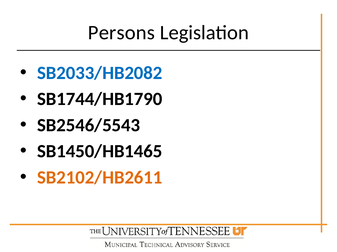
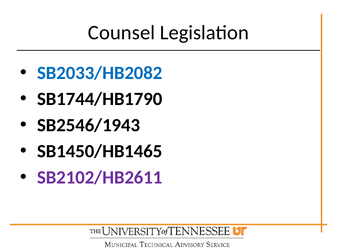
Persons: Persons -> Counsel (122, 33)
SB2546/5543: SB2546/5543 -> SB2546/1943 (89, 126)
SB2102/HB2611 colour: orange -> purple (100, 178)
